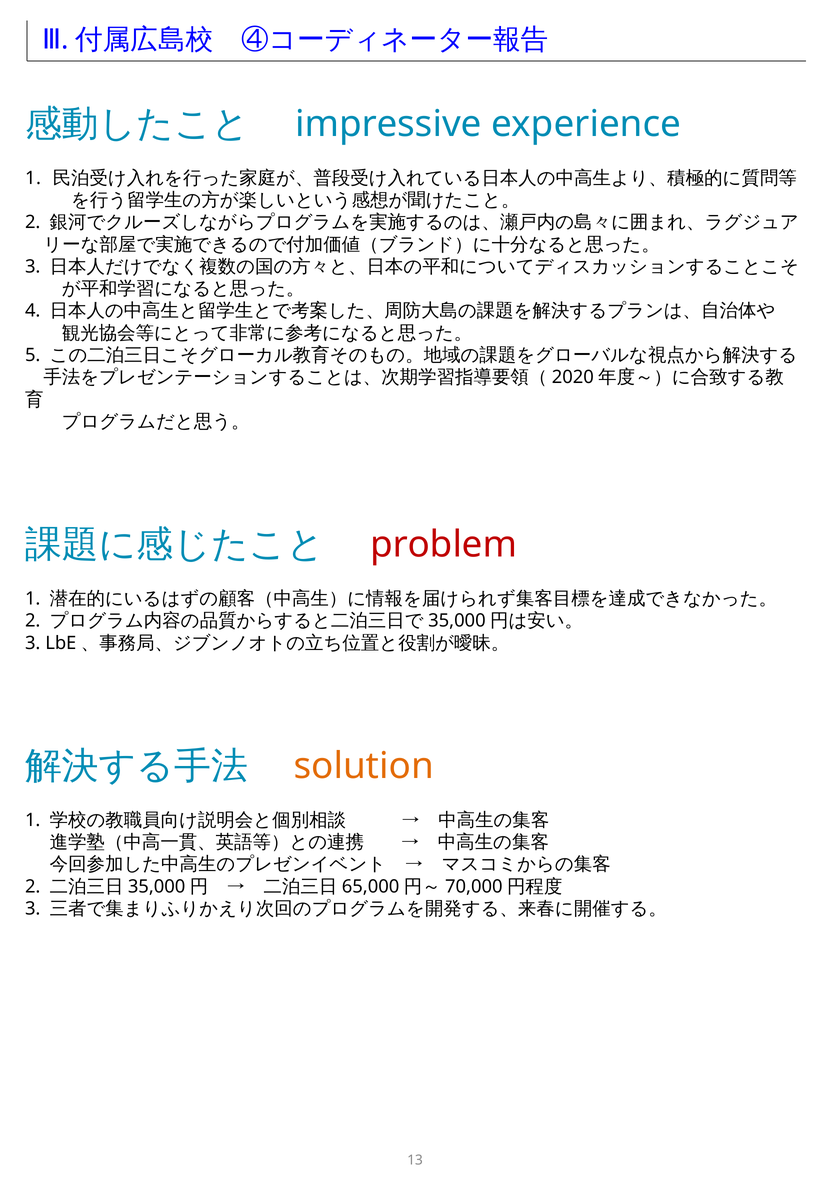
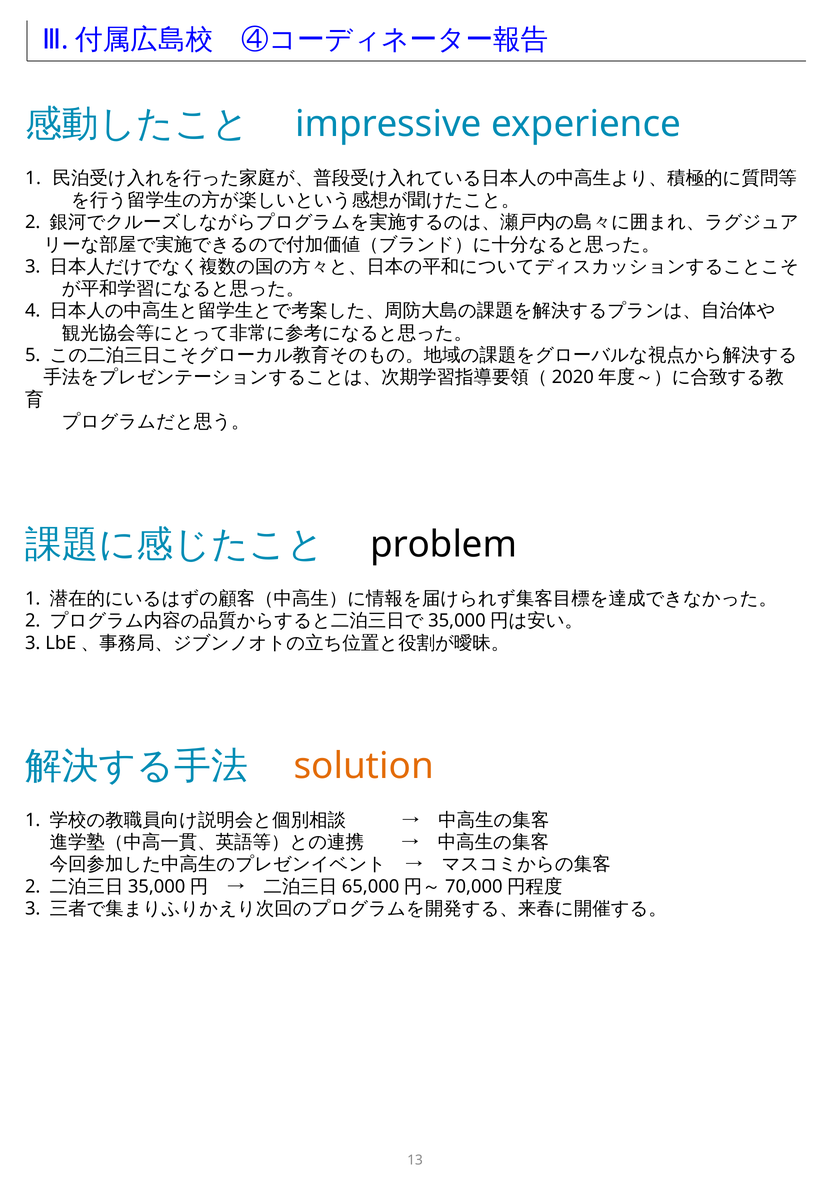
problem colour: red -> black (444, 545)
